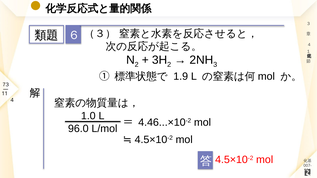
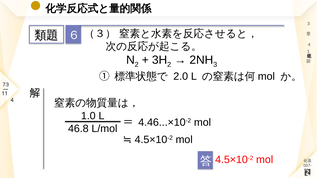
1.9: 1.9 -> 2.0 (181, 77)
96.0: 96.0 -> 46.8 (78, 129)
